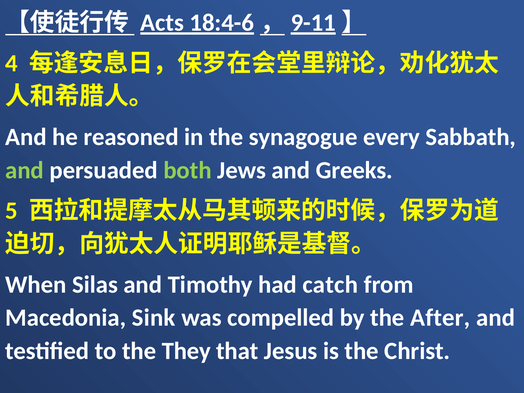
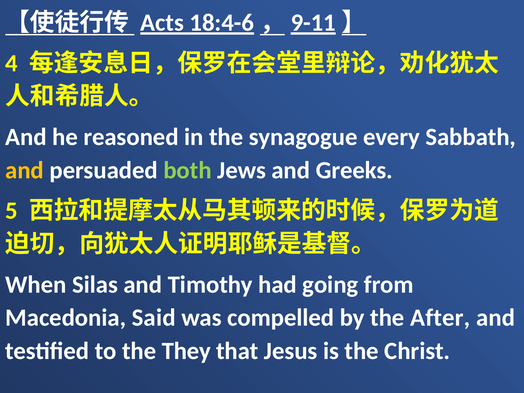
and colour: light green -> yellow (25, 170)
catch: catch -> going (330, 285)
Sink: Sink -> Said (154, 318)
